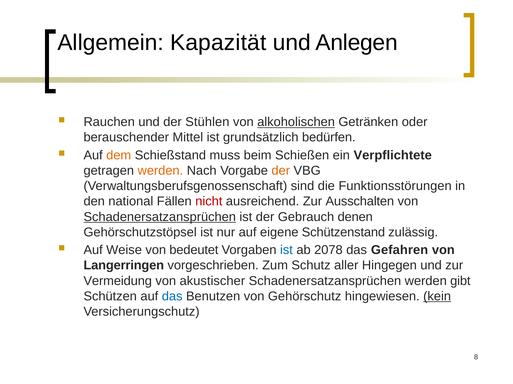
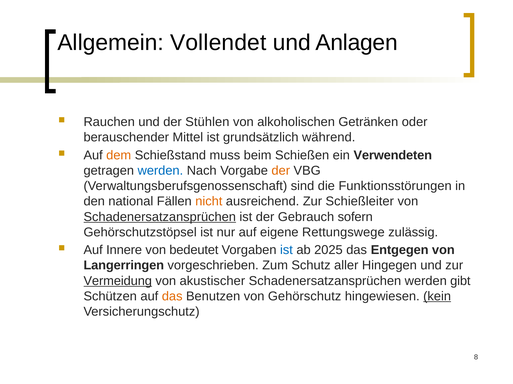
Kapazität: Kapazität -> Vollendet (218, 43)
Anlegen: Anlegen -> Anlagen (357, 43)
alkoholischen underline: present -> none (296, 122)
bedürfen: bedürfen -> während (329, 138)
Verpflichtete: Verpflichtete -> Verwendeten (393, 156)
werden colour: orange -> blue (160, 171)
nicht colour: red -> orange (209, 202)
Ausschalten: Ausschalten -> Schießleiter (360, 202)
denen: denen -> sofern (355, 217)
Schützenstand: Schützenstand -> Rettungswege (343, 233)
Weise: Weise -> Innere (124, 251)
2078: 2078 -> 2025 (328, 251)
Gefahren: Gefahren -> Entgegen (400, 251)
Vermeidung underline: none -> present (118, 281)
das colour: blue -> orange (172, 297)
